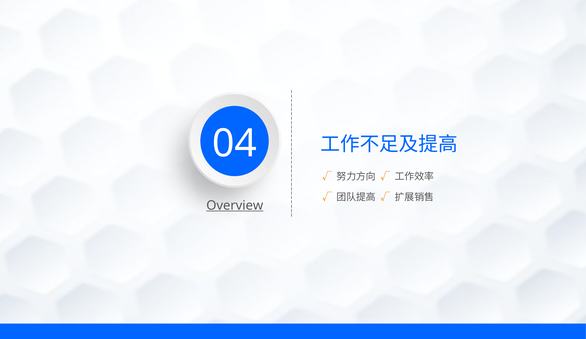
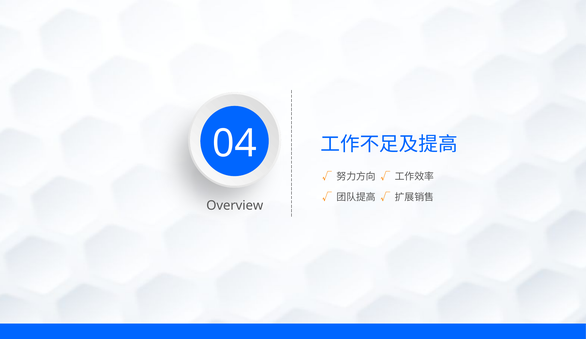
Overview underline: present -> none (235, 206)
